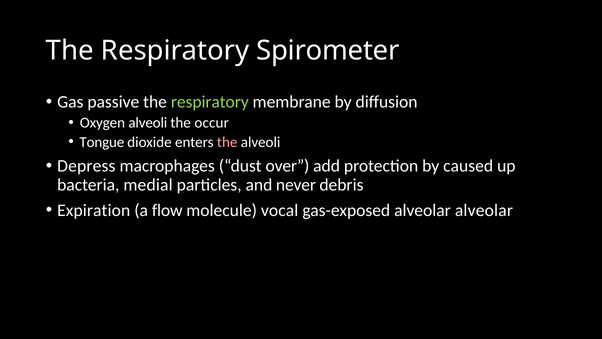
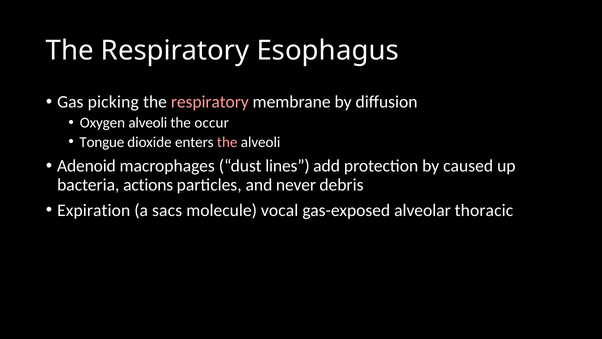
Spirometer: Spirometer -> Esophagus (328, 51)
passive: passive -> picking (113, 102)
respiratory colour: light green -> pink (210, 102)
Depress: Depress -> Adenoid (86, 166)
over: over -> lines (288, 166)
medial: medial -> actions (148, 185)
flow: flow -> sacs (167, 210)
alveolar alveolar: alveolar -> thoracic (484, 210)
